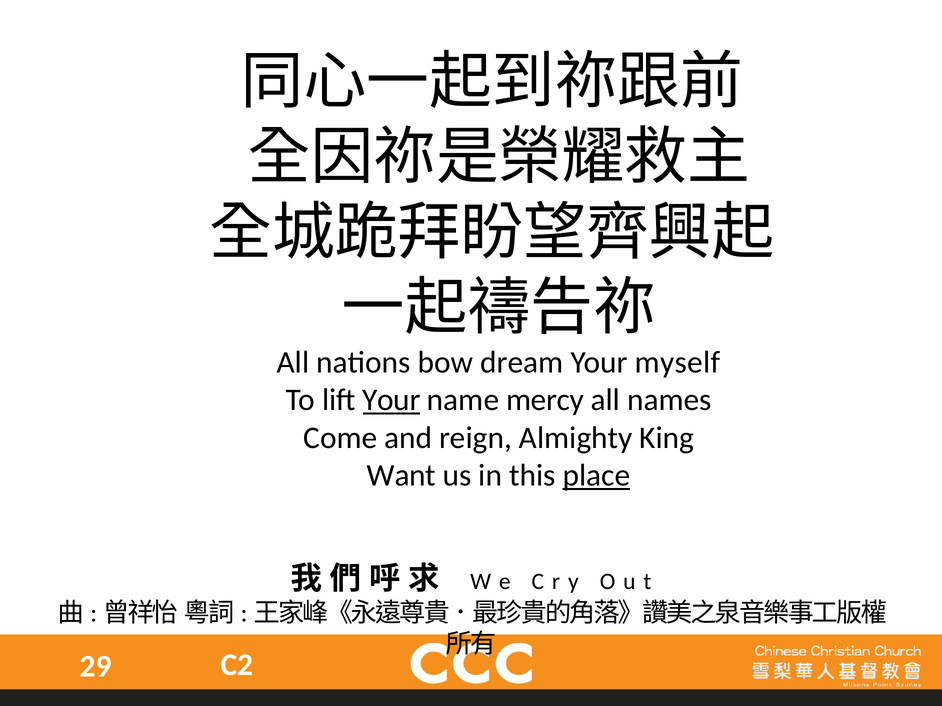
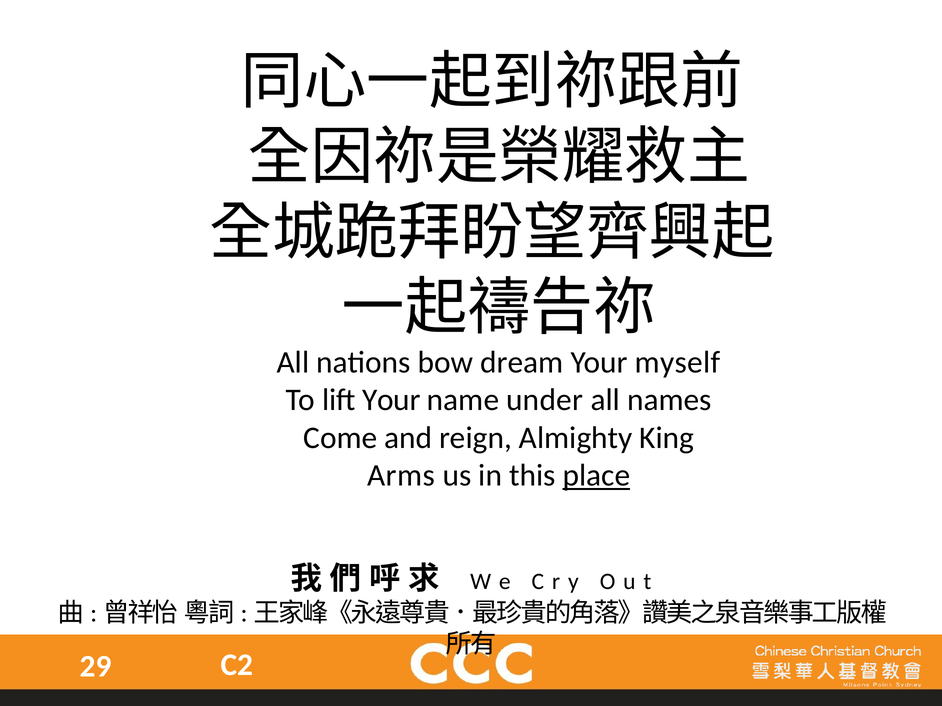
Your underline: present -> none (391, 400)
mercy: mercy -> under (545, 400)
Want: Want -> Arms (401, 476)
